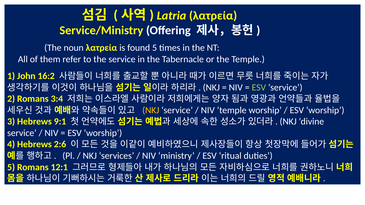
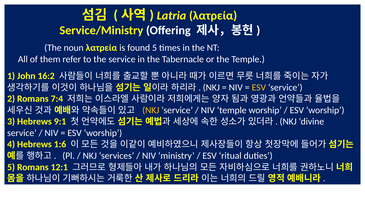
ESV colour: light green -> yellow (259, 88)
3:4: 3:4 -> 7:4 (57, 99)
2:6: 2:6 -> 1:6 (60, 145)
